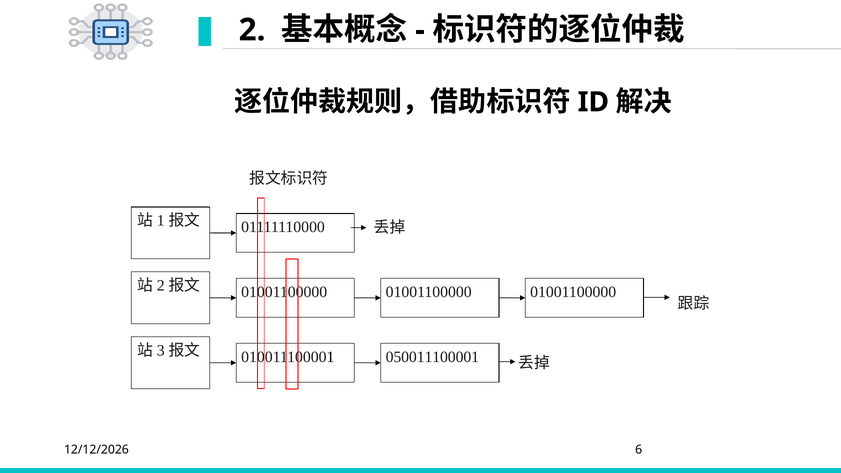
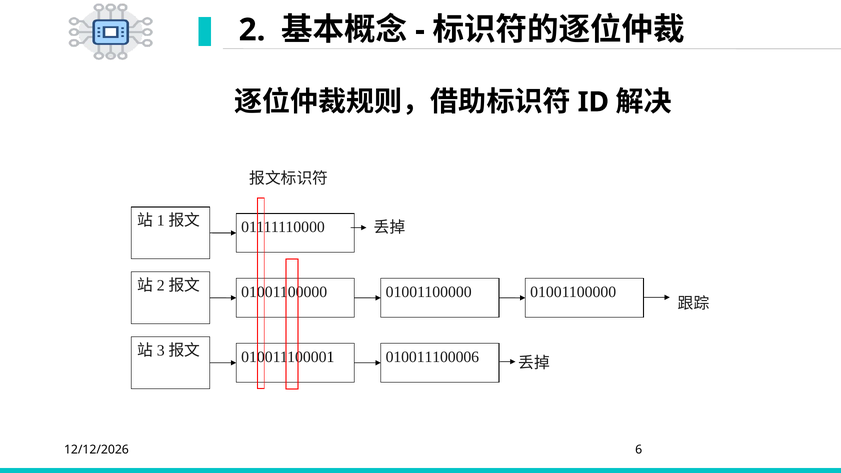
050011100001: 050011100001 -> 010011100006 (432, 357)
